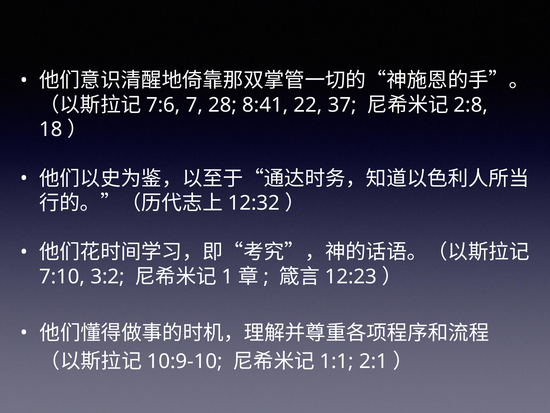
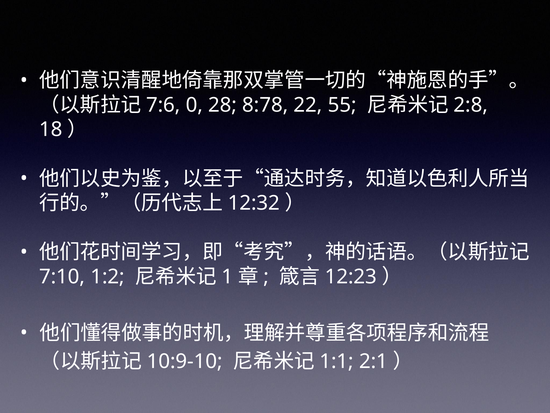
7: 7 -> 0 (194, 105)
8:41: 8:41 -> 8:78 (265, 105)
37: 37 -> 55 (342, 105)
3:2: 3:2 -> 1:2 (108, 276)
